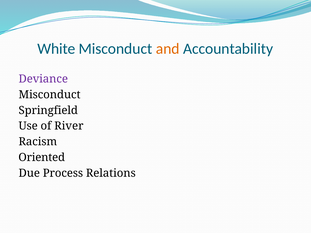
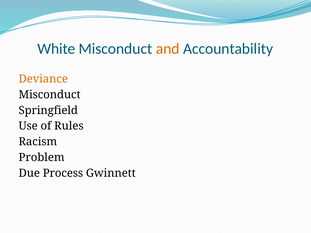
Deviance colour: purple -> orange (43, 79)
River: River -> Rules (69, 126)
Oriented: Oriented -> Problem (42, 158)
Relations: Relations -> Gwinnett (111, 173)
